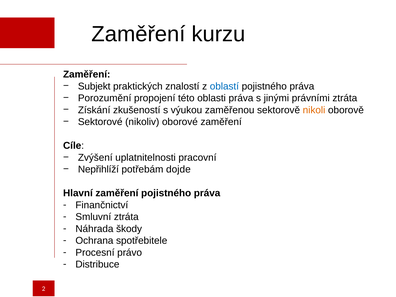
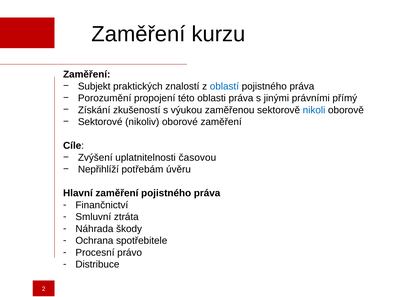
právními ztráta: ztráta -> přímý (345, 98)
nikoli colour: orange -> blue (314, 110)
pracovní: pracovní -> časovou (197, 158)
dojde: dojde -> úvěru (178, 169)
